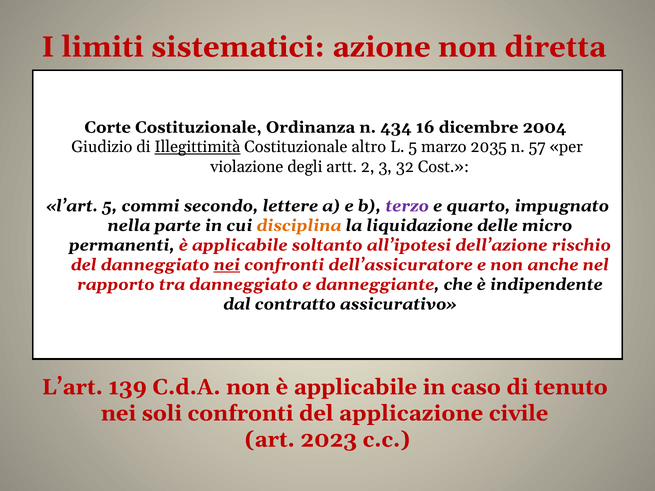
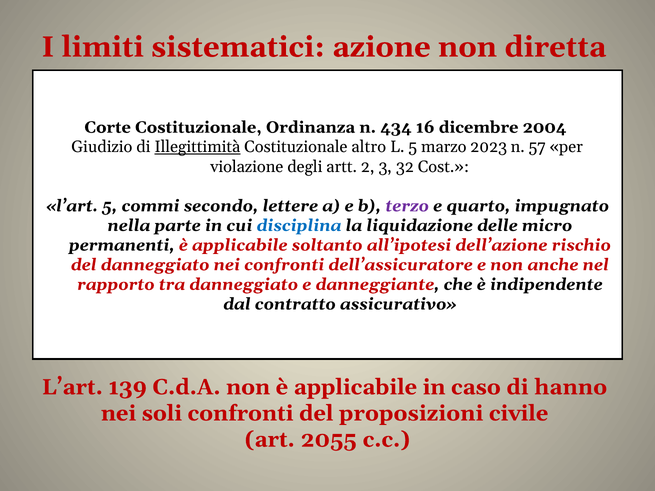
2035: 2035 -> 2023 (489, 147)
disciplina colour: orange -> blue (299, 226)
nei underline: present -> none (227, 265)
tenuto: tenuto -> hanno (571, 387)
applicazione: applicazione -> proposizioni (411, 413)
2023: 2023 -> 2055 (329, 440)
